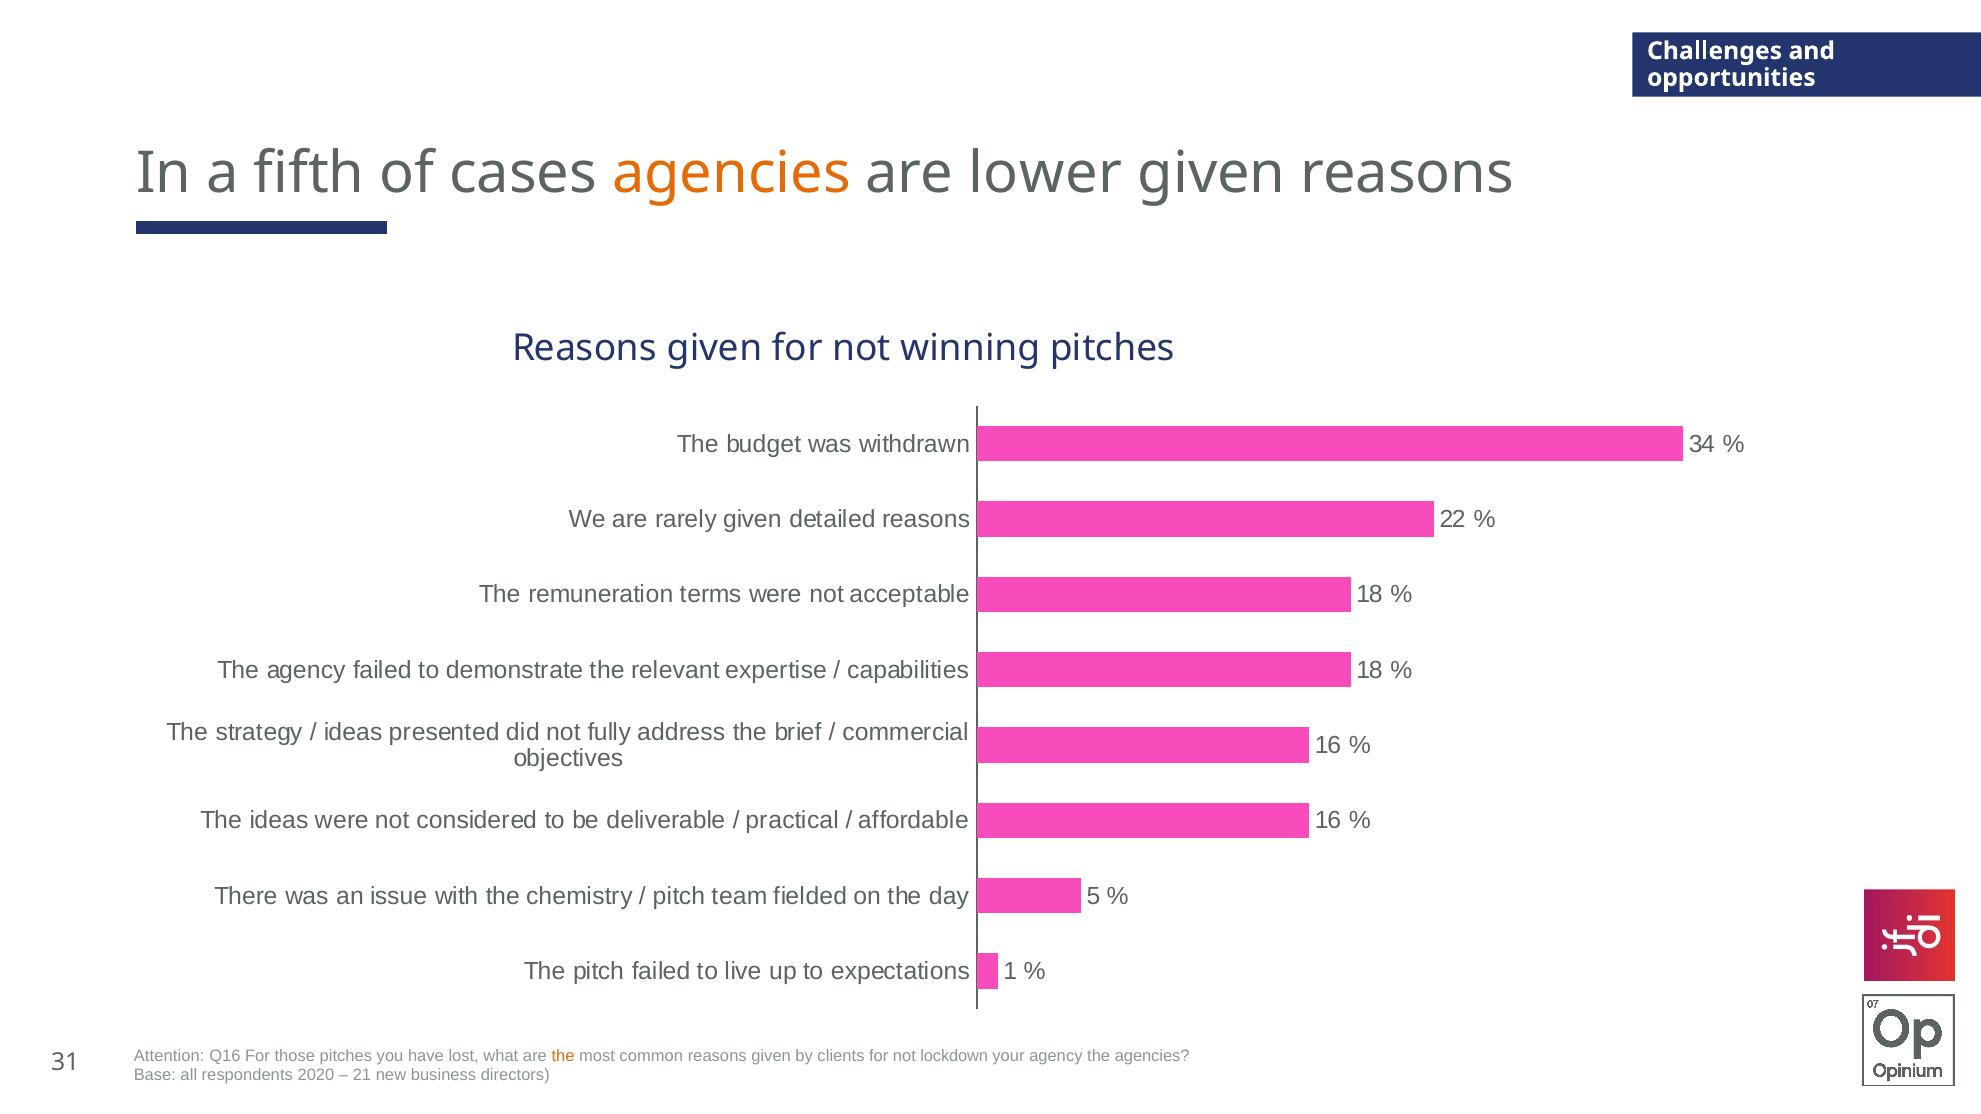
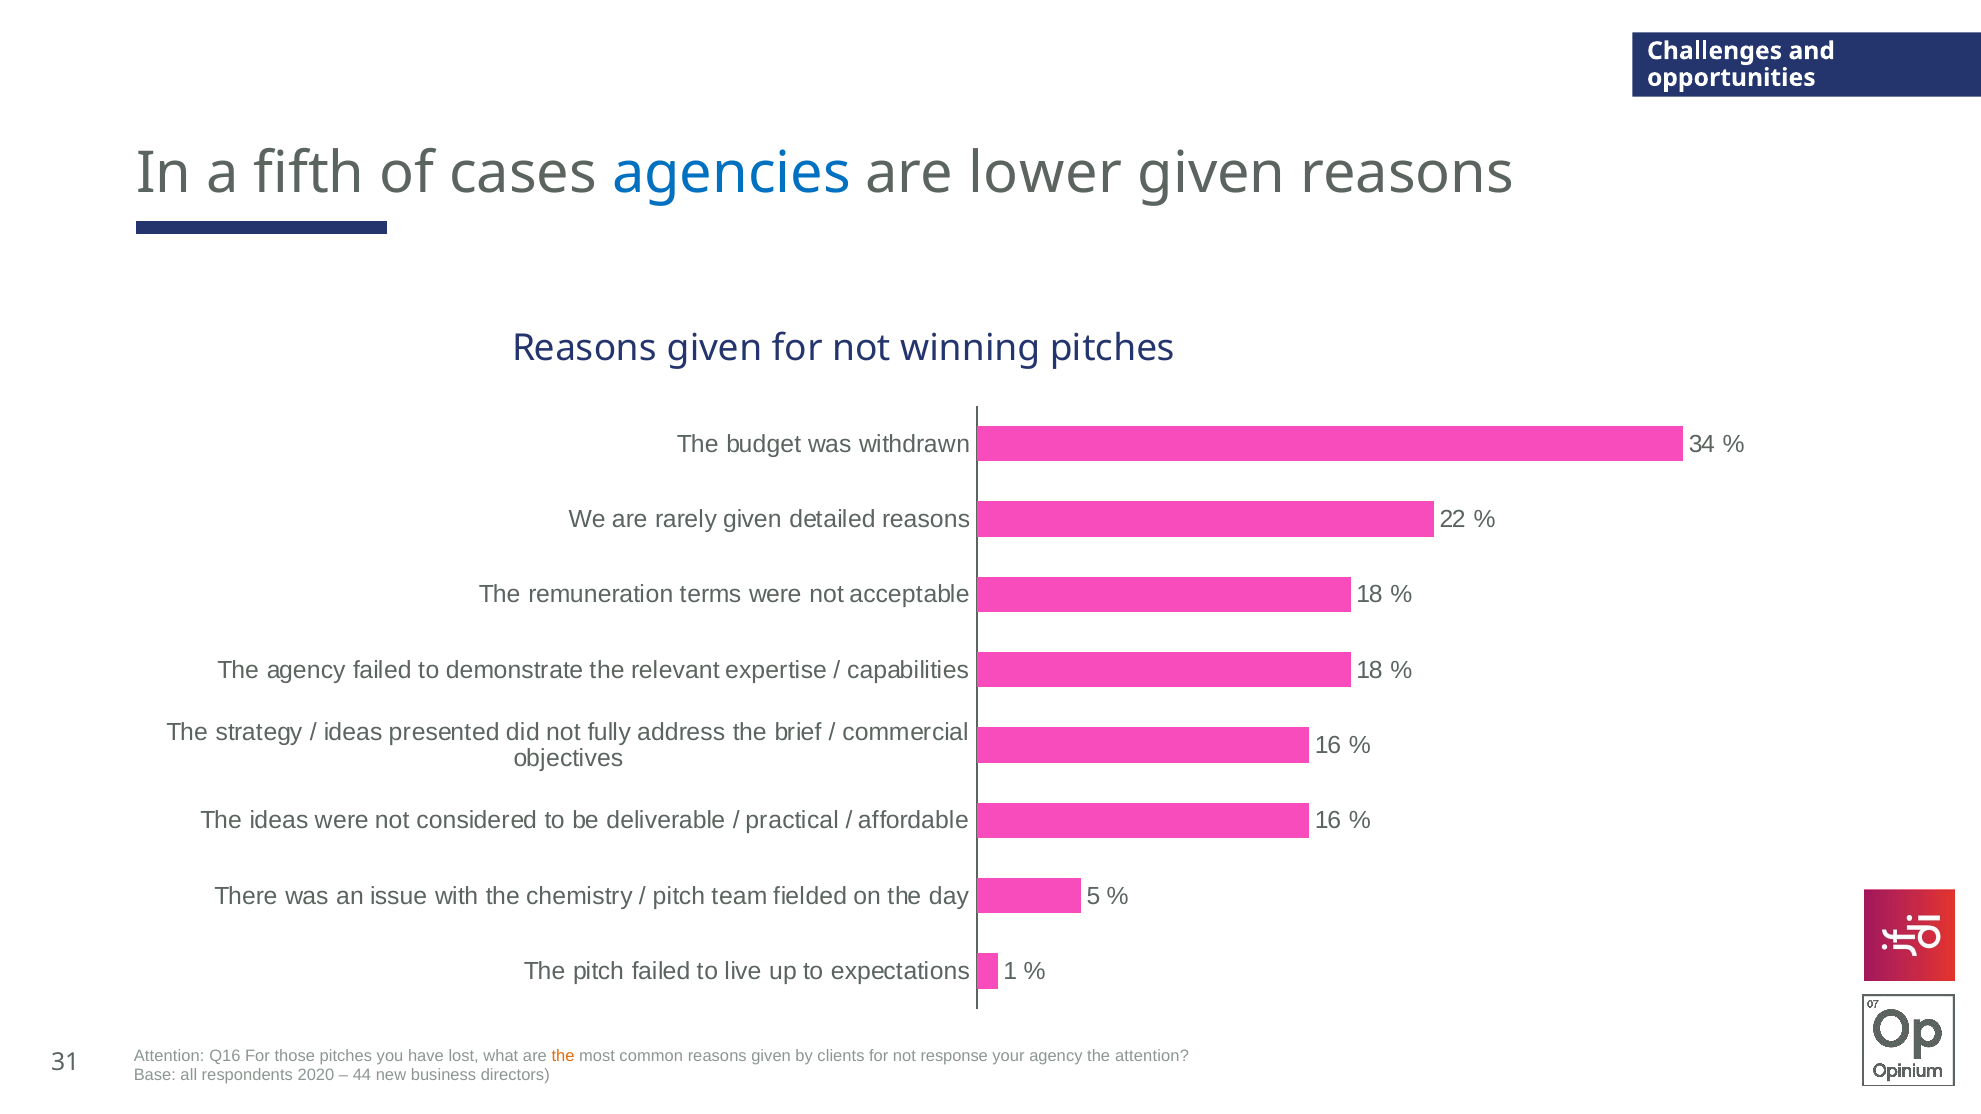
agencies colour: orange -> blue (731, 173)
lockdown: lockdown -> response (954, 1056)
the agencies: agencies -> attention (1152, 1056)
21: 21 -> 44 (362, 1076)
